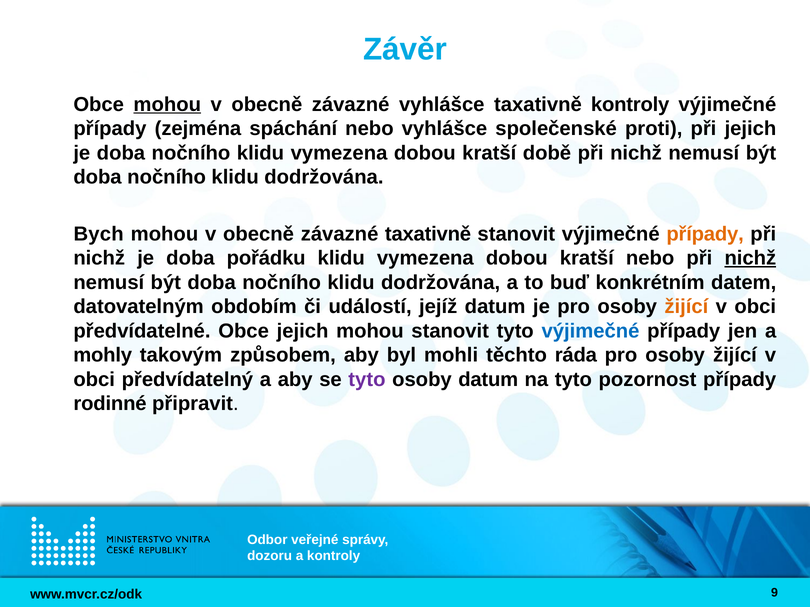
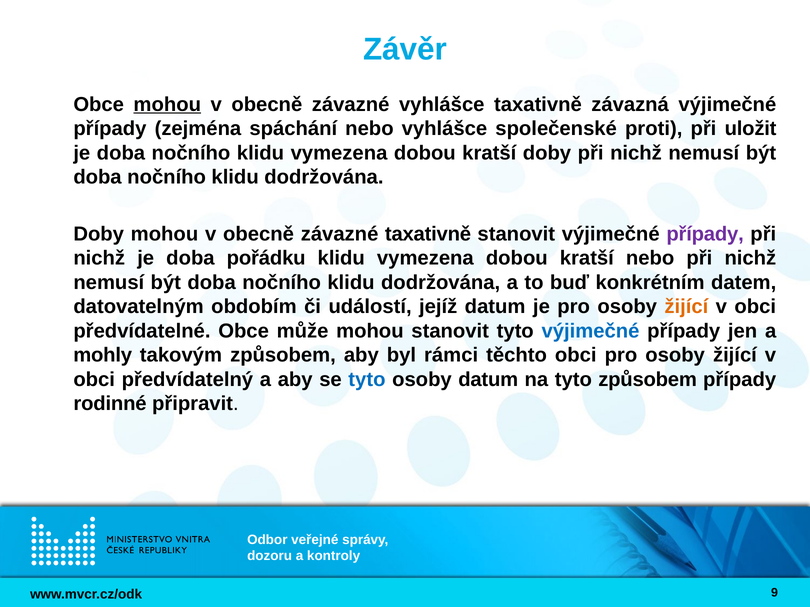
taxativně kontroly: kontroly -> závazná (630, 104)
při jejich: jejich -> uložit (751, 129)
kratší době: době -> doby (547, 153)
Bych: Bych -> Doby (99, 234)
případy colour: orange -> purple (705, 234)
nichž underline: present -> none (750, 258)
Obce jejich: jejich -> může (303, 331)
mohli: mohli -> rámci (451, 356)
těchto ráda: ráda -> obci (576, 356)
tyto colour: purple -> blue (367, 380)
tyto pozornost: pozornost -> způsobem (648, 380)
